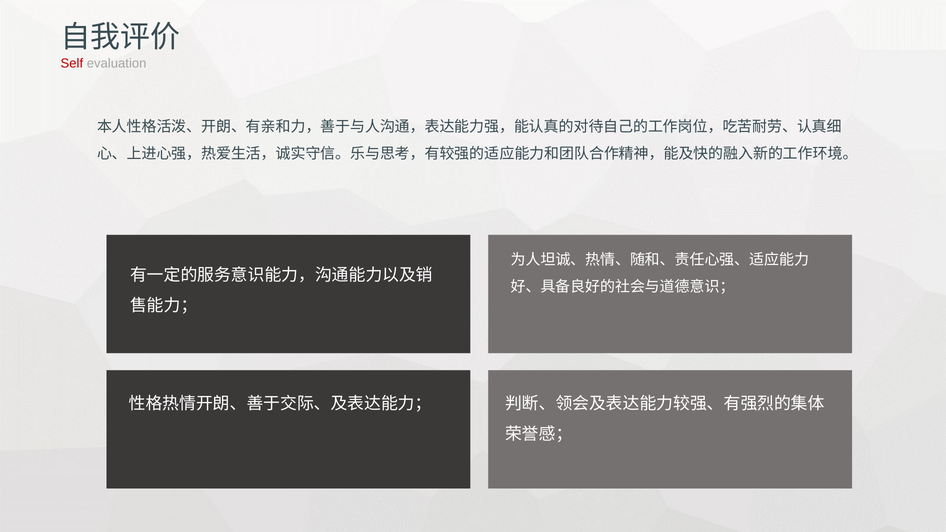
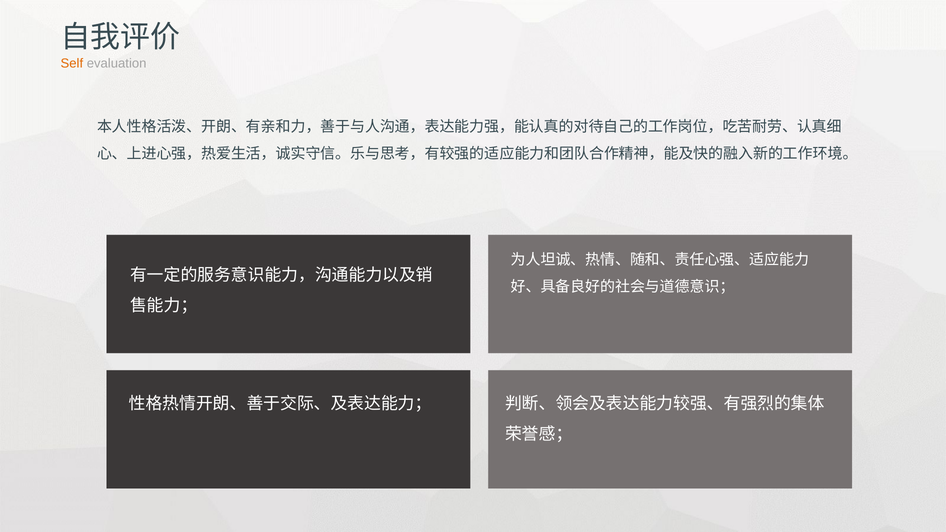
Self colour: red -> orange (72, 64)
